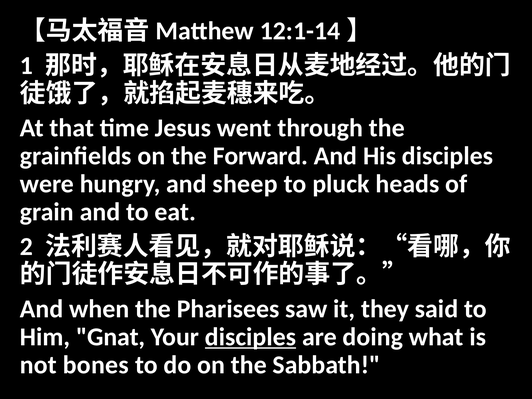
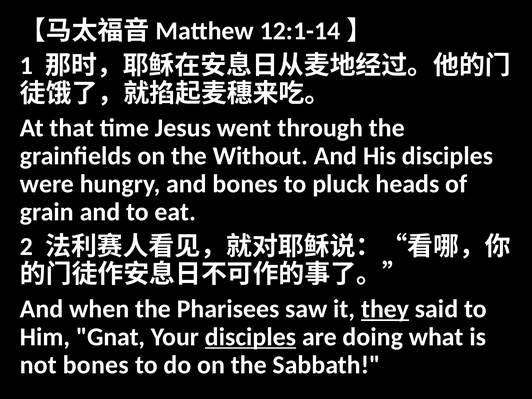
Forward: Forward -> Without (260, 156)
and sheep: sheep -> bones (245, 184)
they underline: none -> present (385, 309)
